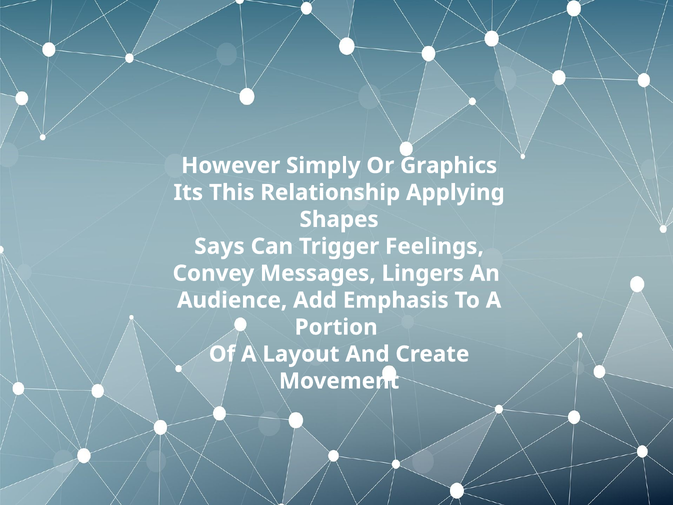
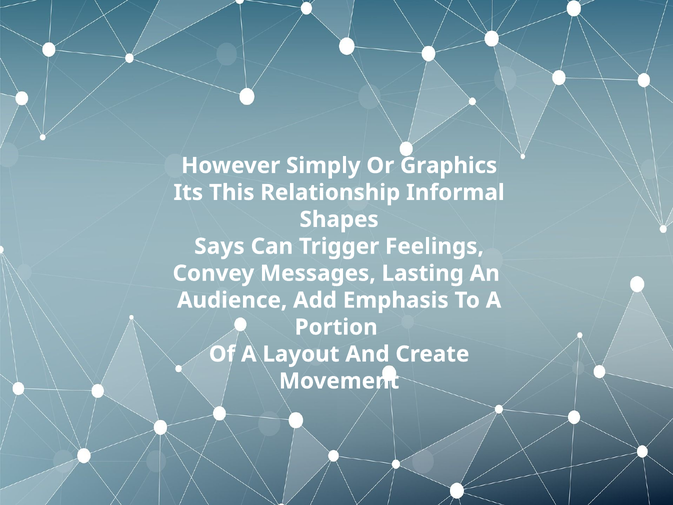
Applying: Applying -> Informal (455, 192)
Lingers: Lingers -> Lasting (423, 273)
